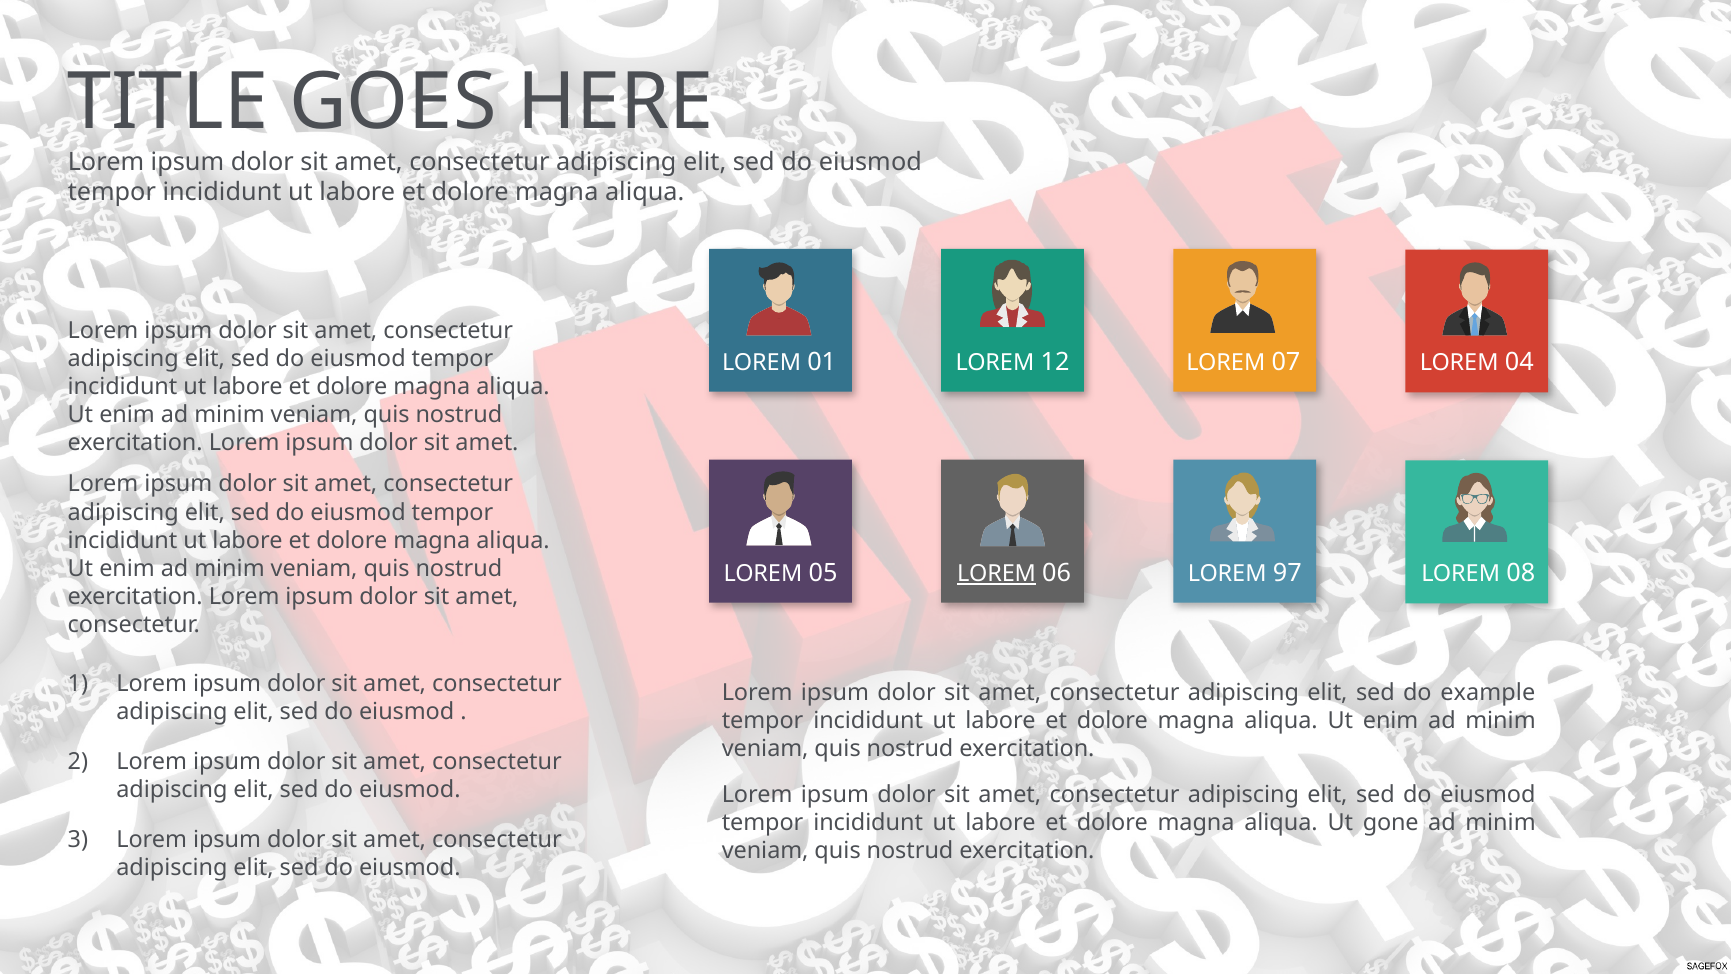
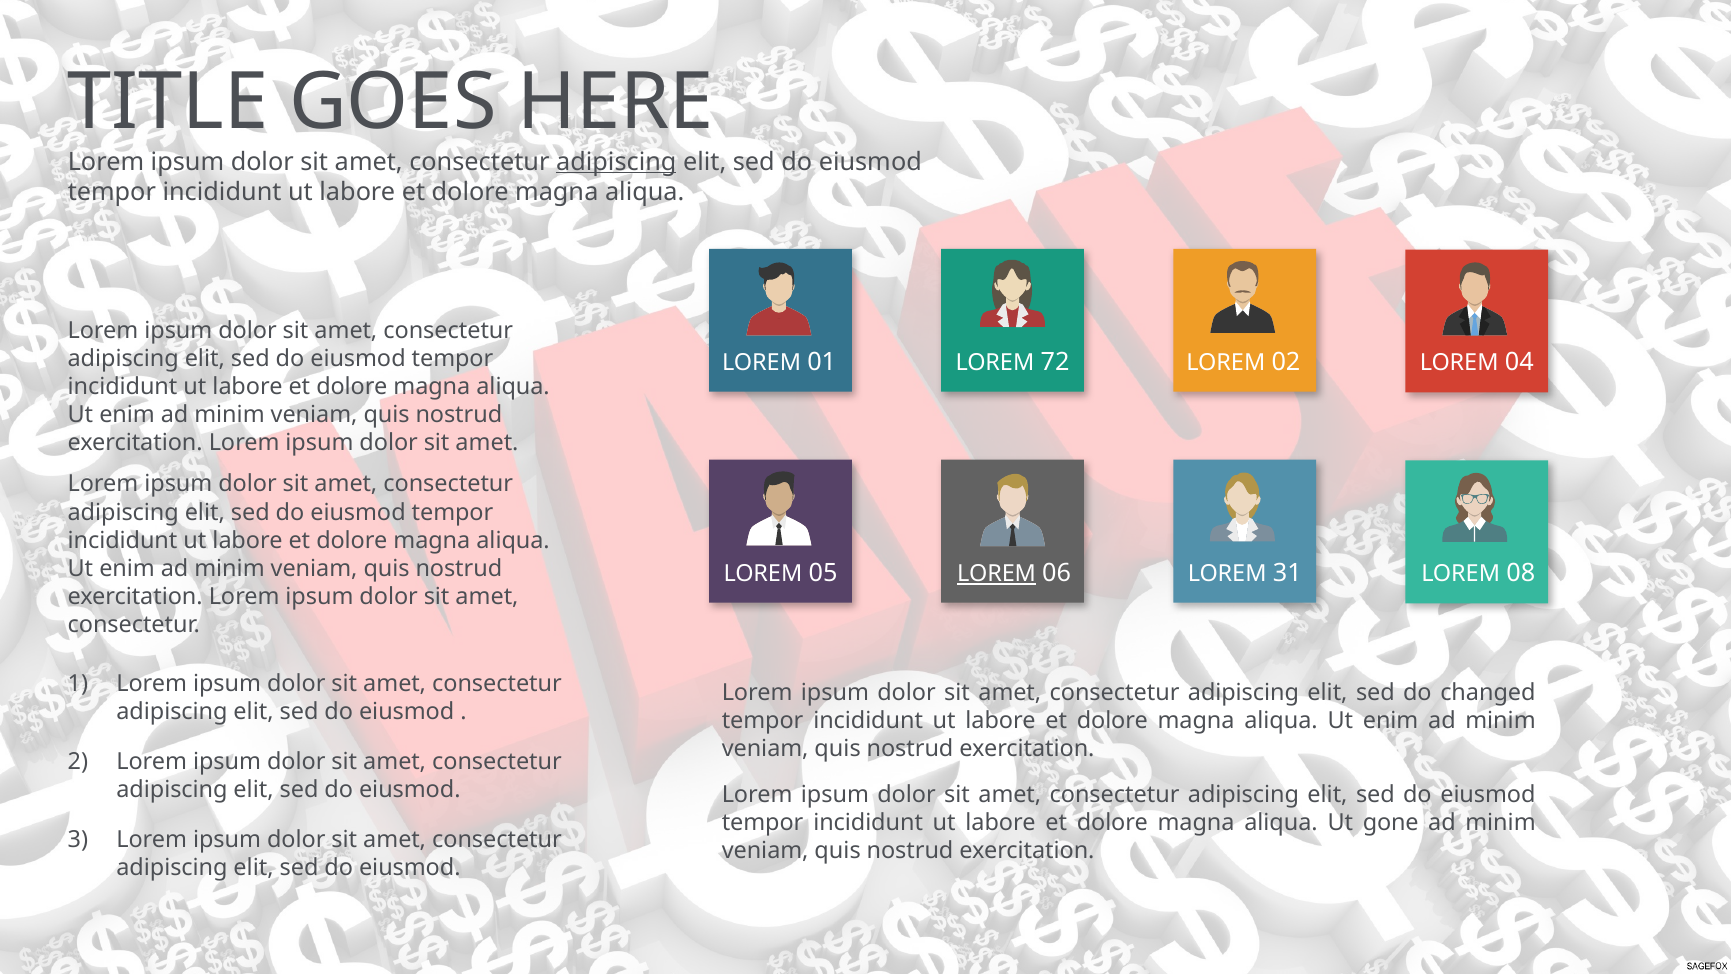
adipiscing underline: none -> present (616, 162)
12: 12 -> 72 (1055, 362)
07: 07 -> 02 (1286, 362)
97: 97 -> 31 (1287, 573)
example: example -> changed (1488, 692)
